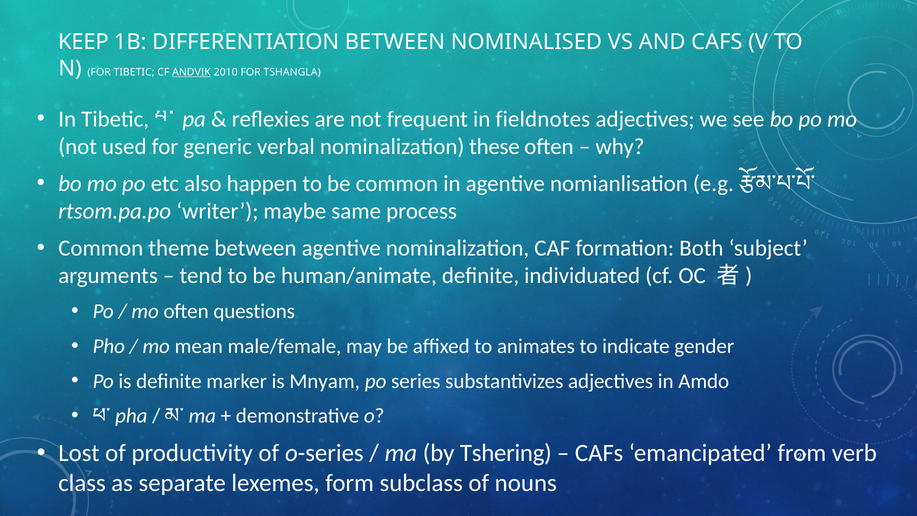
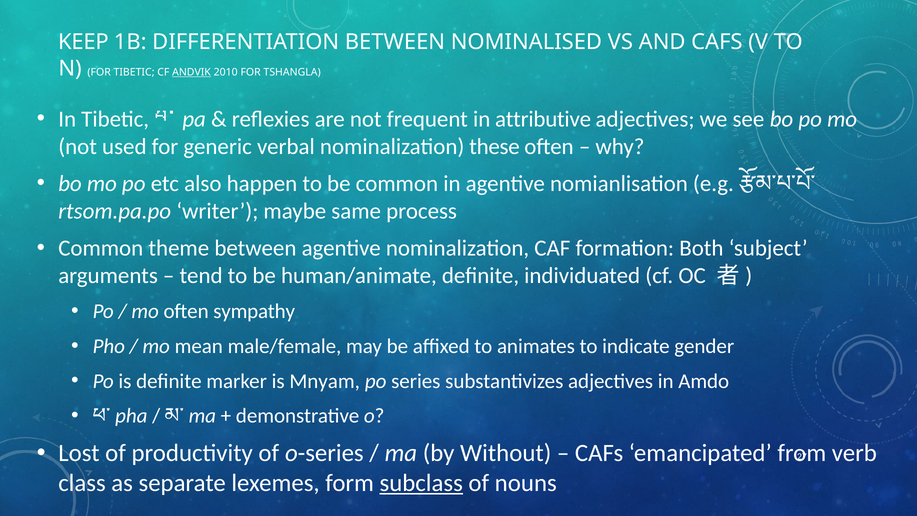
fieldnotes: fieldnotes -> attributive (543, 119)
questions: questions -> sympathy (254, 311)
Tshering: Tshering -> Without (506, 453)
subclass underline: none -> present (421, 483)
